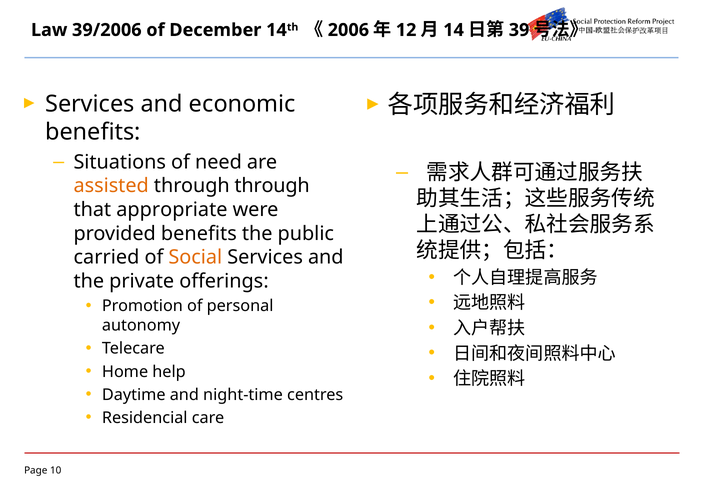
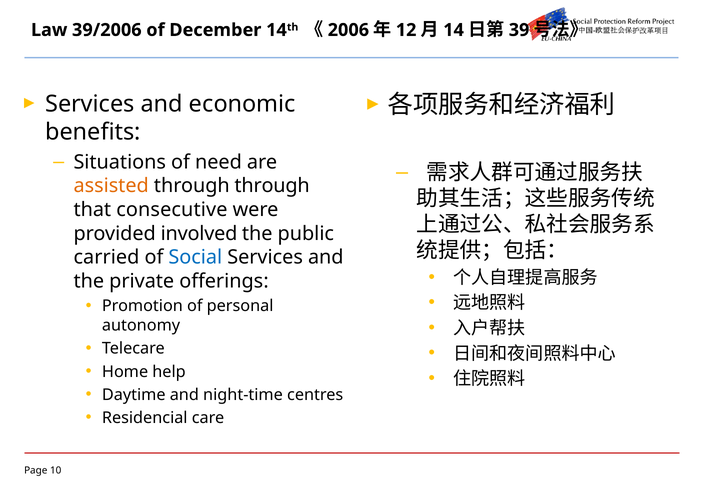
appropriate: appropriate -> consecutive (172, 210)
provided benefits: benefits -> involved (199, 234)
Social colour: orange -> blue (195, 257)
